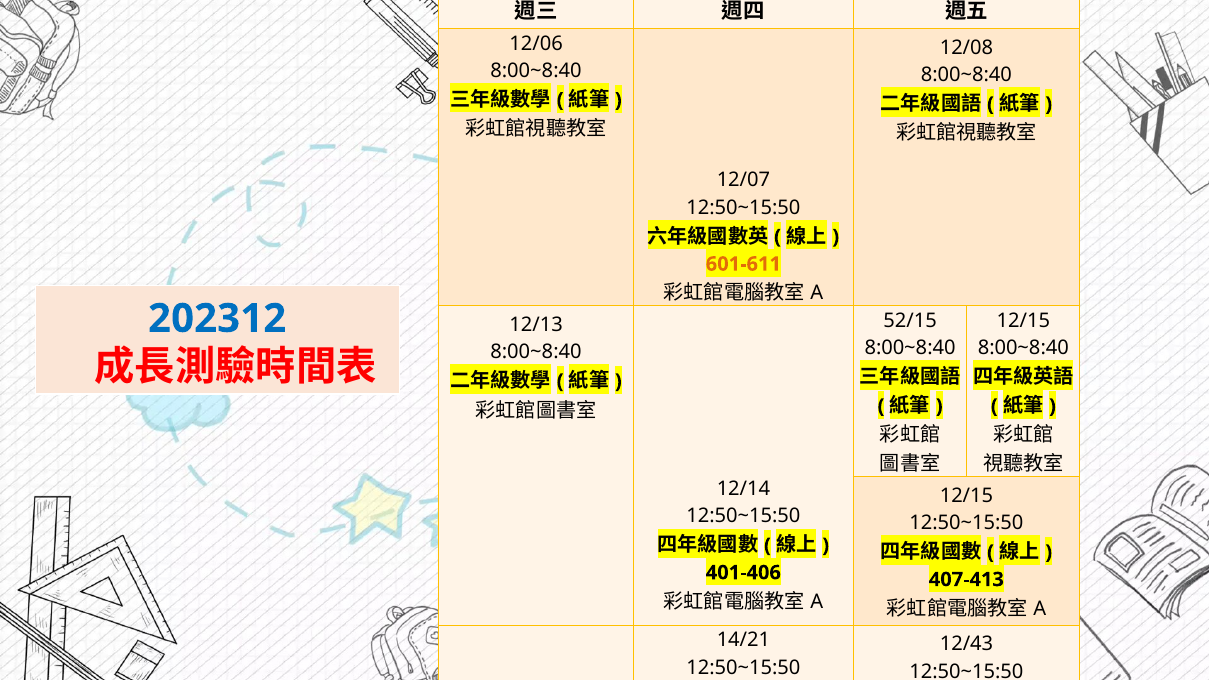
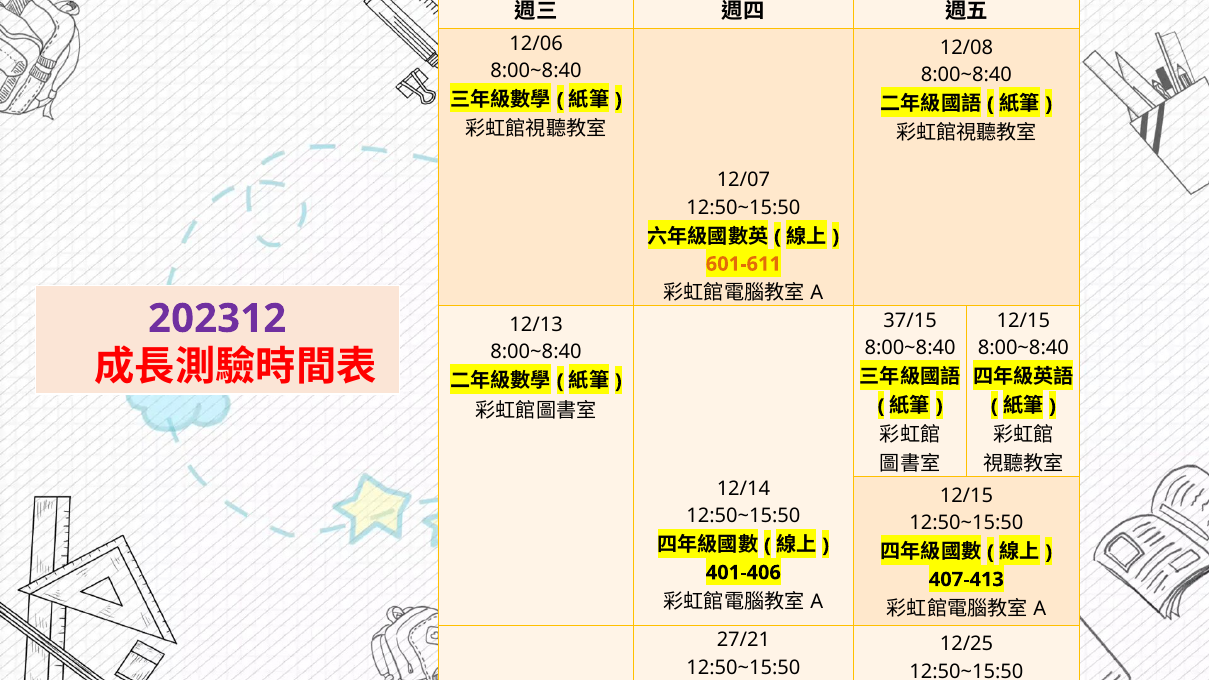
202312 colour: blue -> purple (217, 319)
52/15: 52/15 -> 37/15 (910, 321)
14/21: 14/21 -> 27/21 (743, 640)
12/43: 12/43 -> 12/25 (966, 644)
